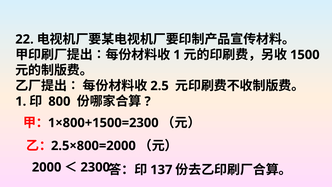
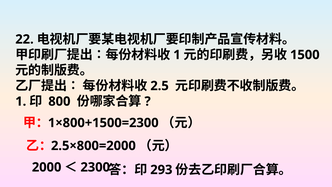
137: 137 -> 293 (161, 170)
